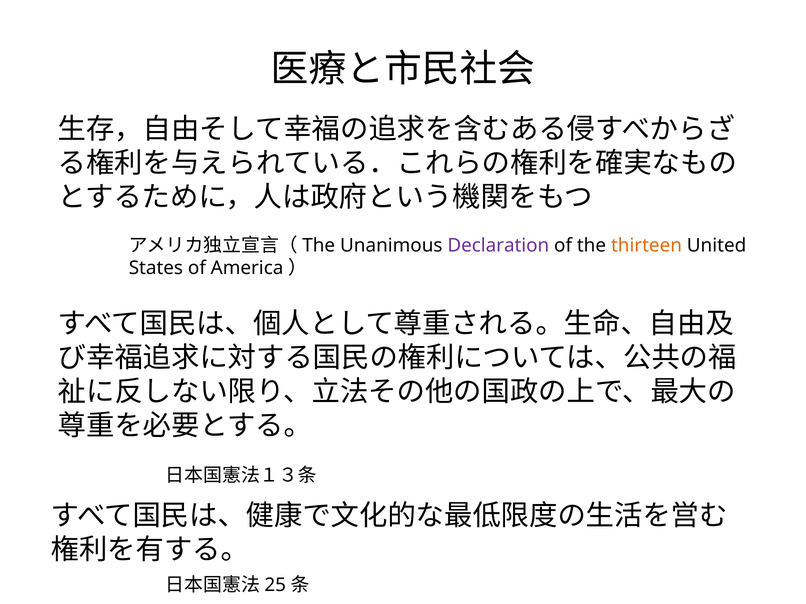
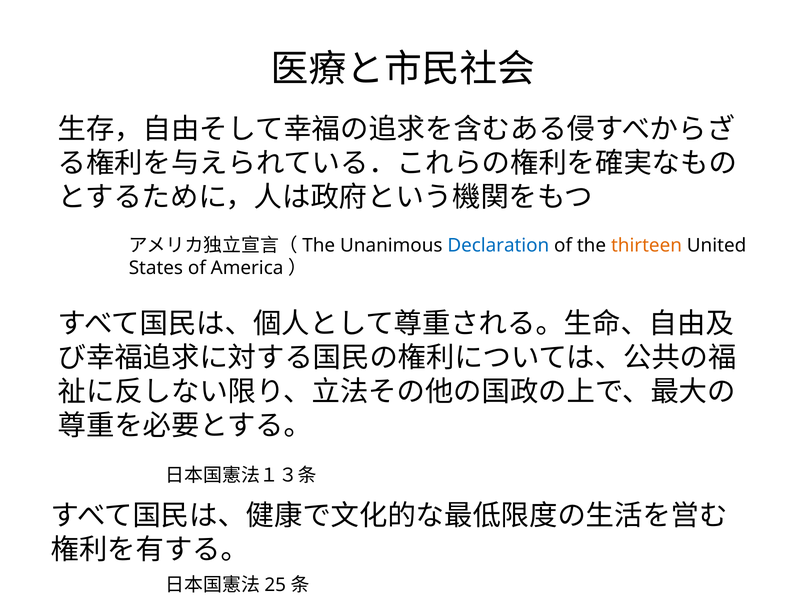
Declaration colour: purple -> blue (498, 246)
